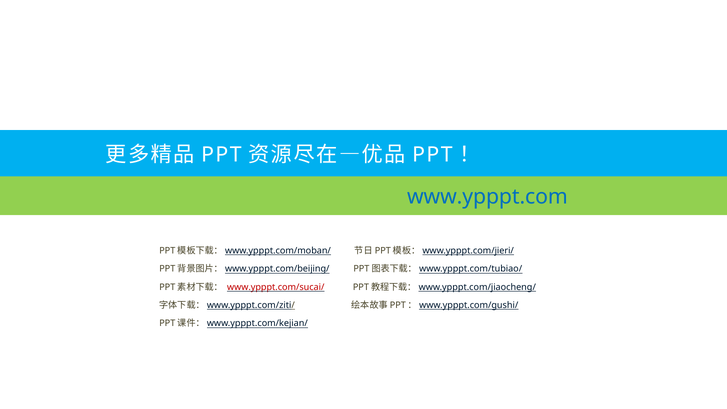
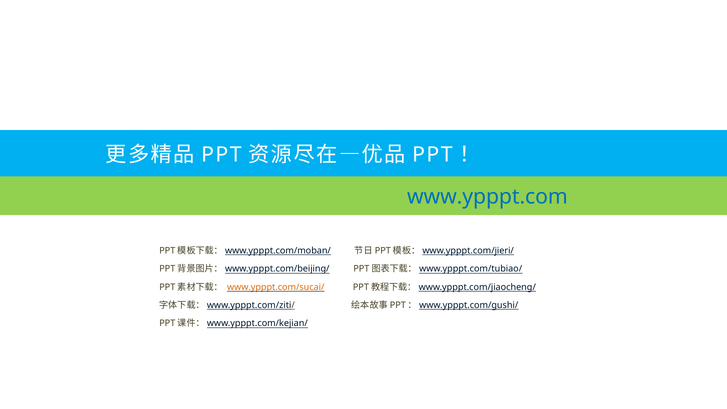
www.ypppt.com/sucai/ colour: red -> orange (276, 287)
